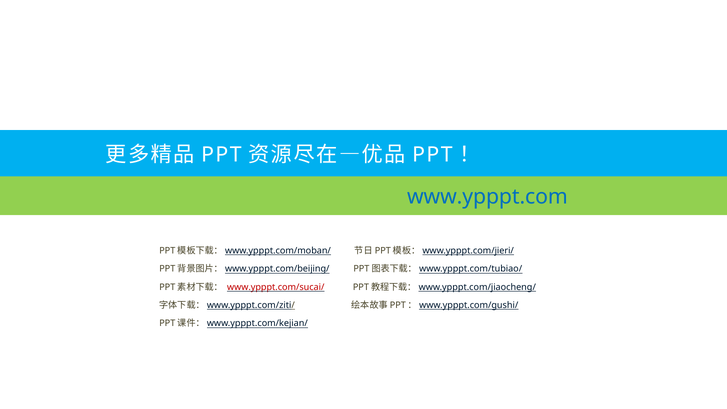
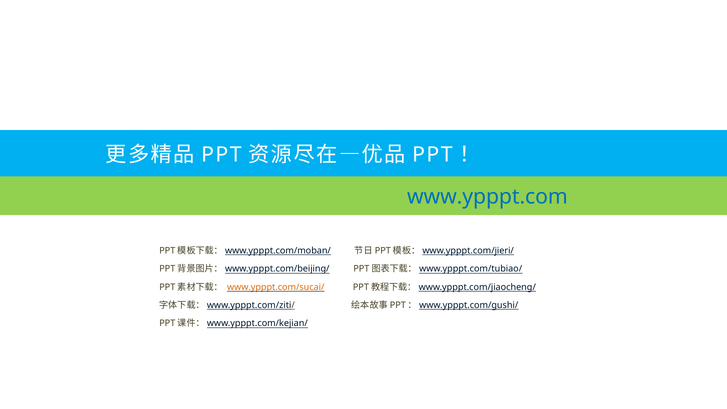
www.ypppt.com/sucai/ colour: red -> orange (276, 287)
